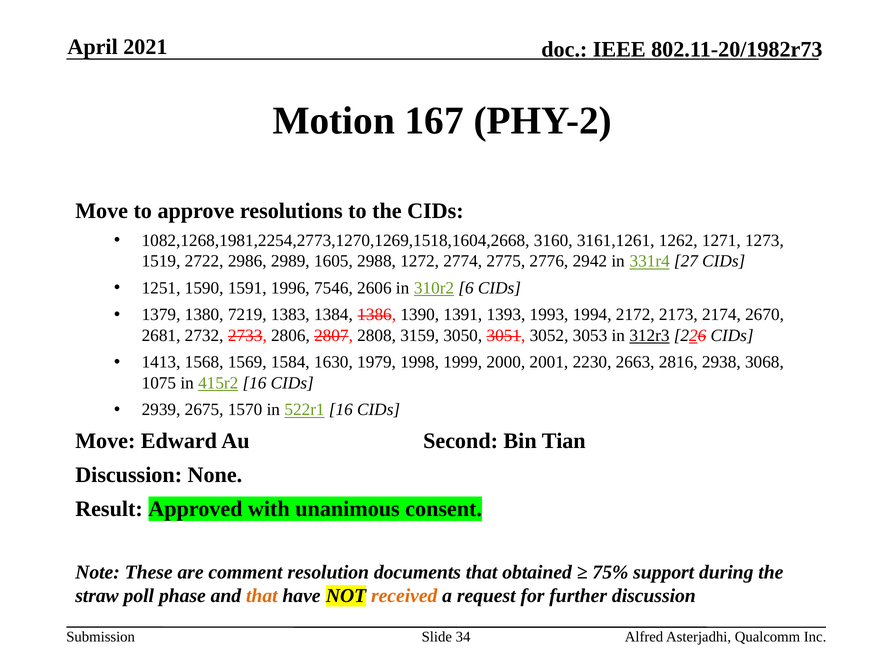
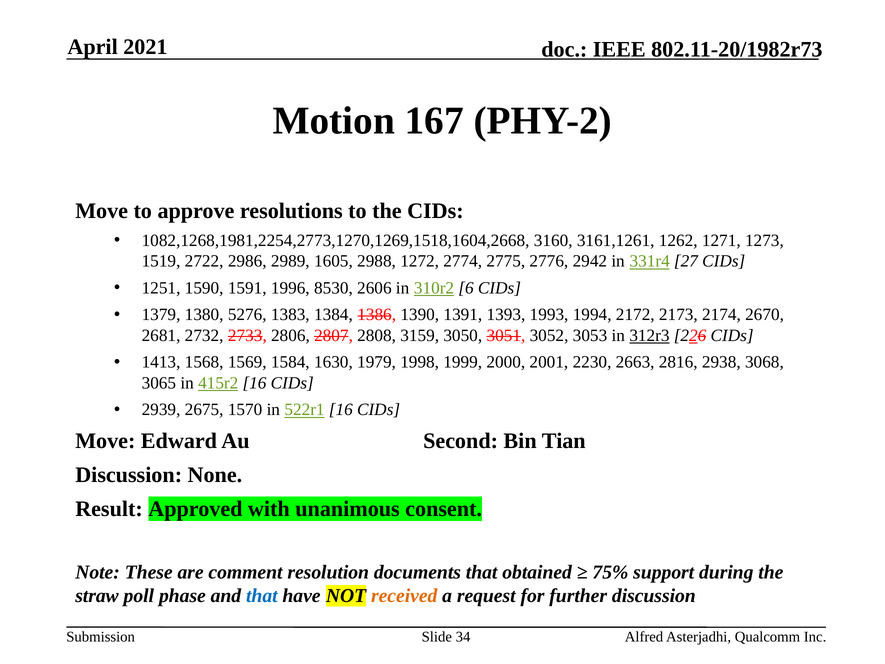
7546: 7546 -> 8530 (333, 288)
7219: 7219 -> 5276 (247, 315)
1075: 1075 -> 3065 (159, 383)
that colour: orange -> blue (262, 596)
